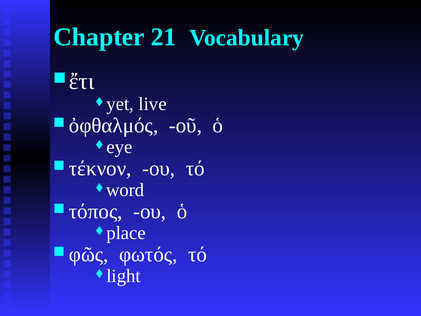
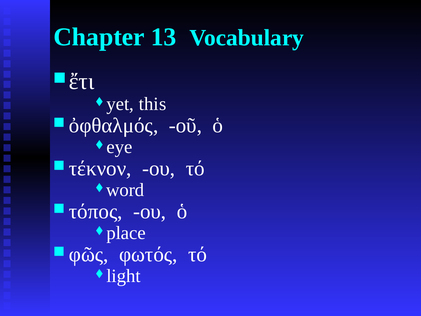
21: 21 -> 13 (164, 37)
live: live -> this (153, 104)
